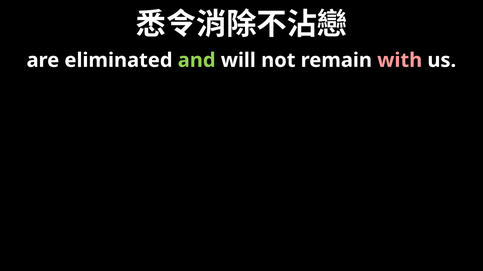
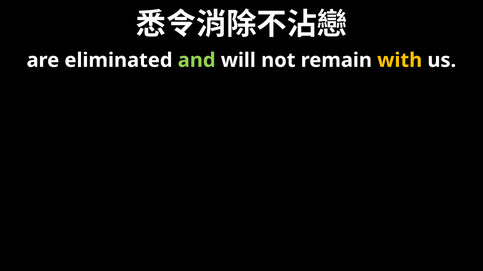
with colour: pink -> yellow (400, 60)
